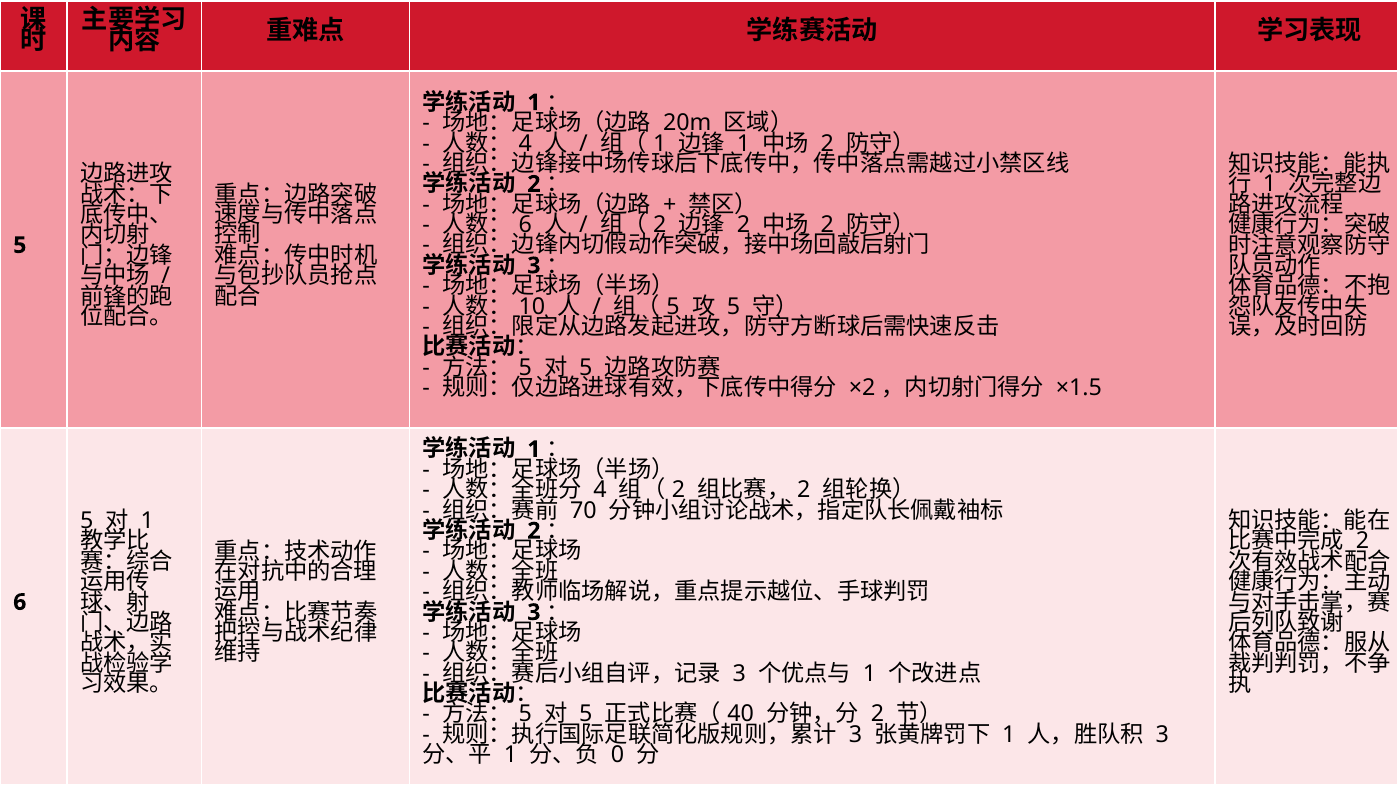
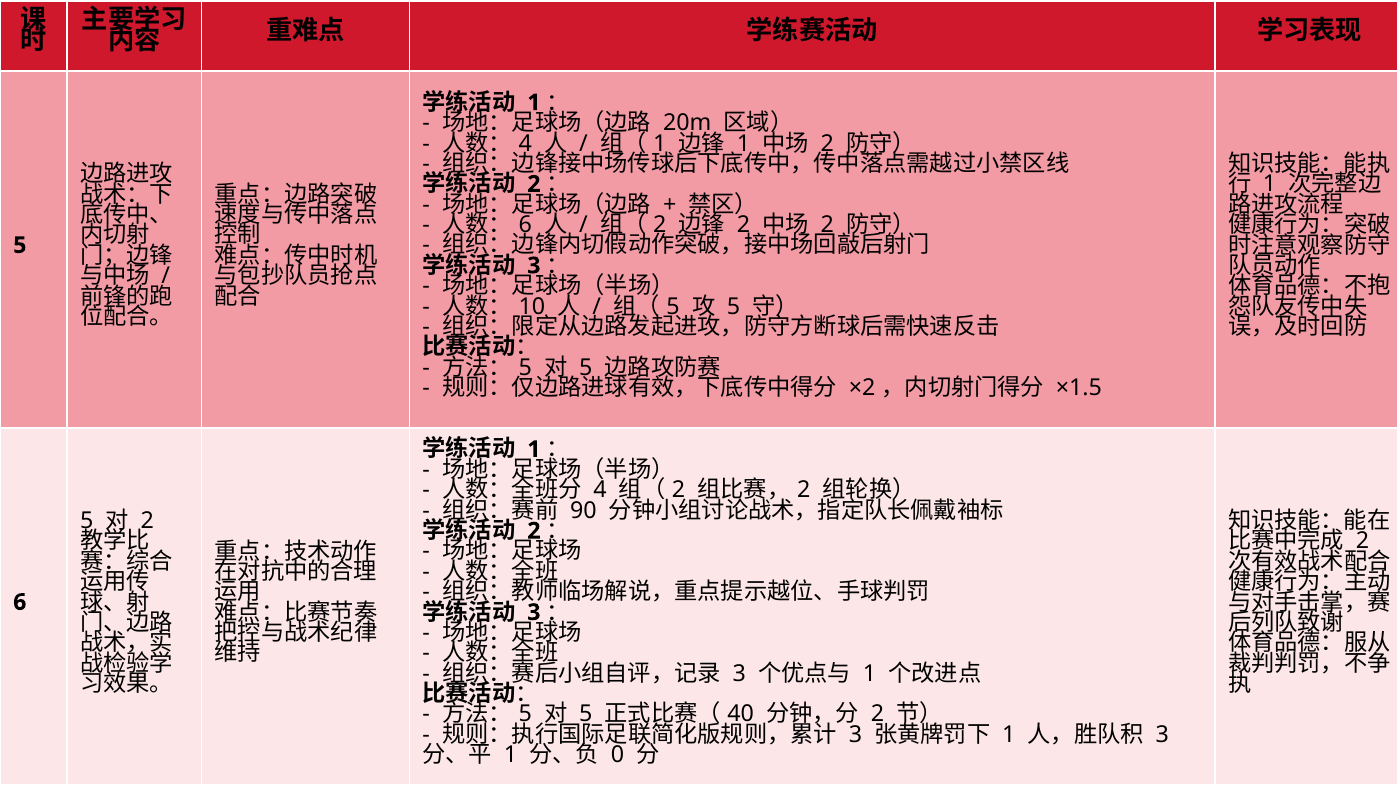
70: 70 -> 90 (583, 510)
1: 1 -> 2 (147, 521)
